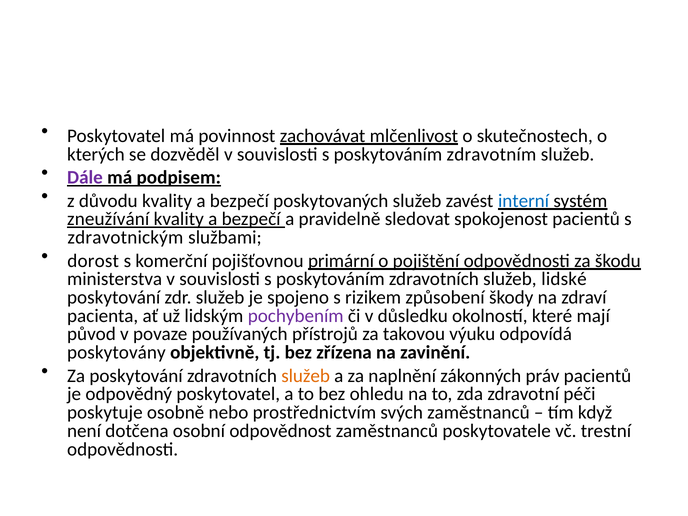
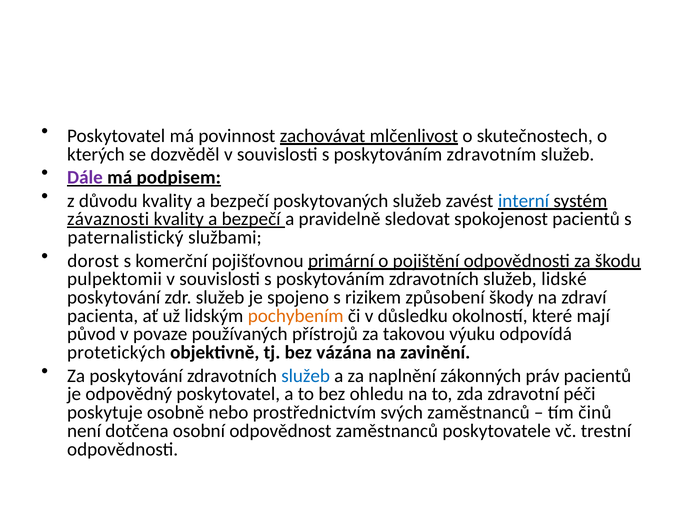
zneužívání: zneužívání -> závaznosti (108, 219)
zdravotnickým: zdravotnickým -> paternalistický (125, 237)
ministerstva: ministerstva -> pulpektomii (114, 279)
pochybením colour: purple -> orange (296, 316)
poskytovány: poskytovány -> protetických (116, 353)
zřízena: zřízena -> vázána (344, 353)
služeb colour: orange -> blue (306, 376)
když: když -> činů (595, 413)
